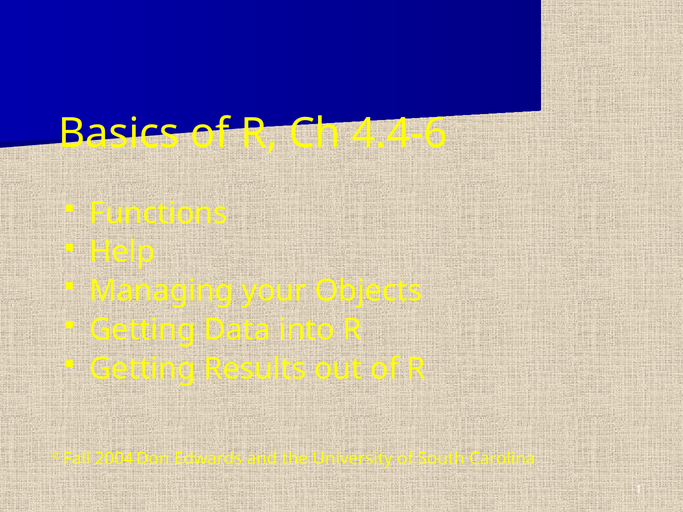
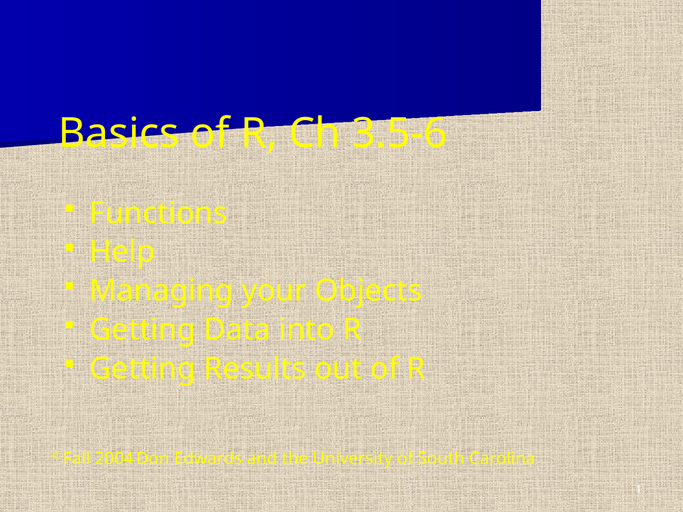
4.4-6: 4.4-6 -> 3.5-6 (400, 134)
